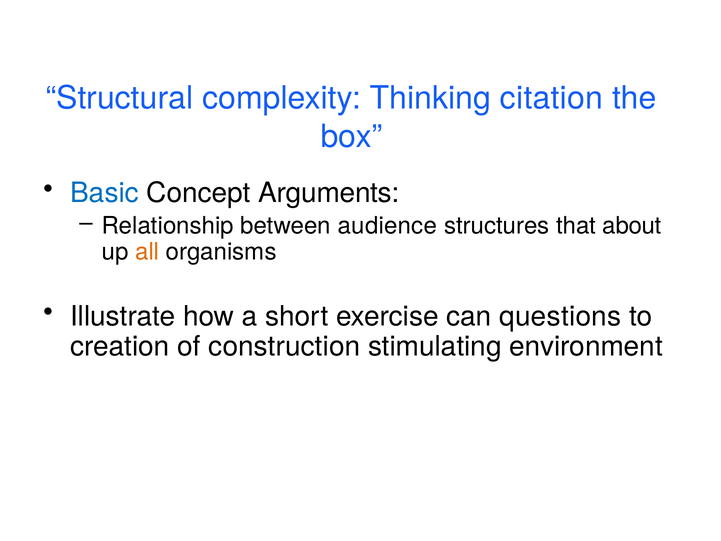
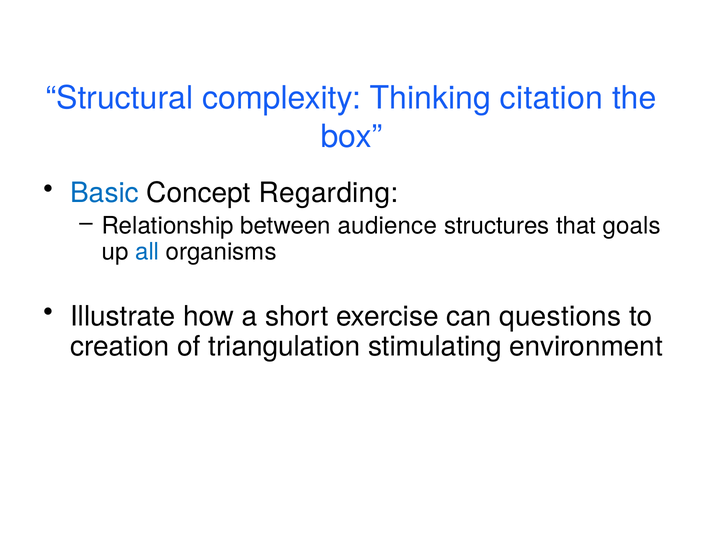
Arguments: Arguments -> Regarding (329, 193)
about: about -> goals (632, 226)
all colour: orange -> blue (147, 252)
construction: construction -> triangulation (284, 346)
